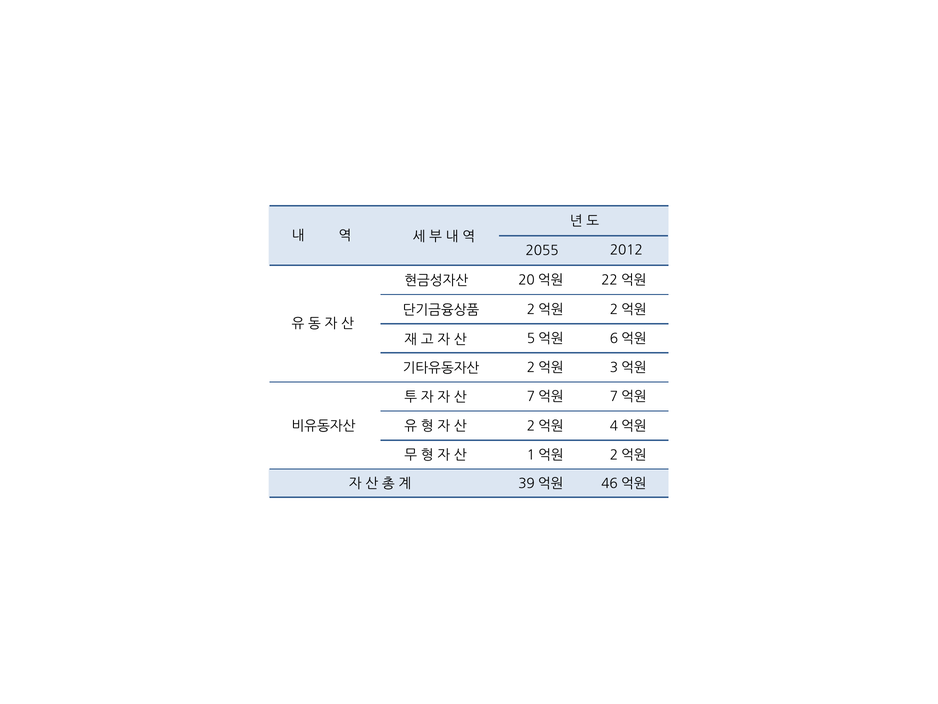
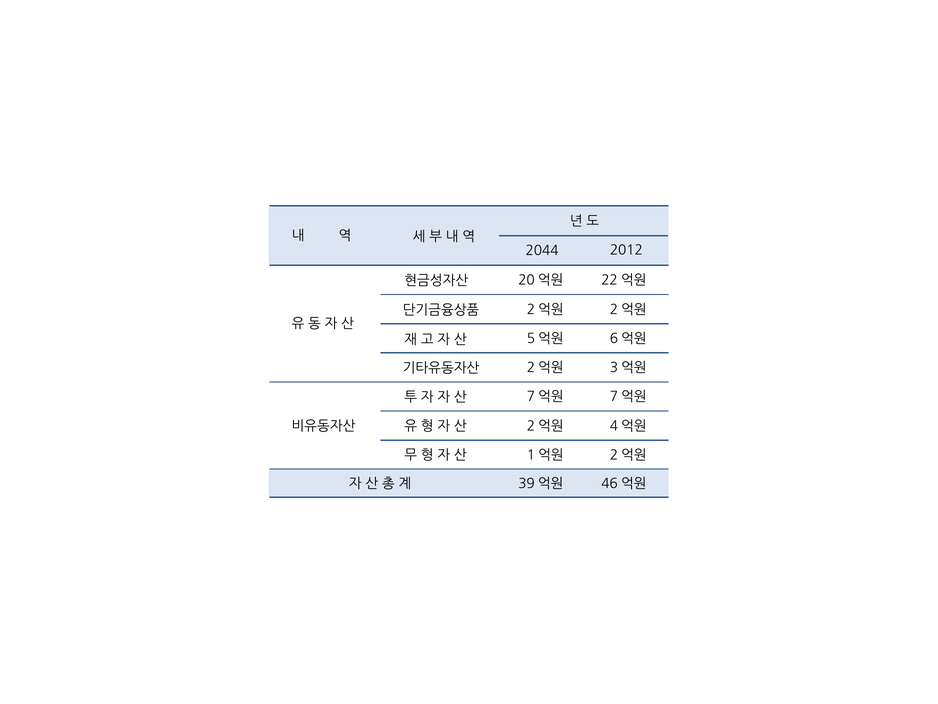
2055: 2055 -> 2044 (542, 251)
